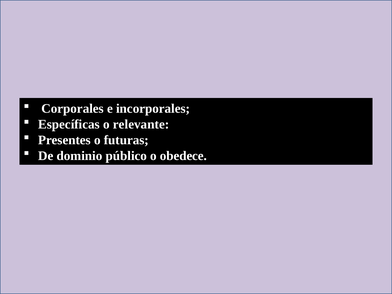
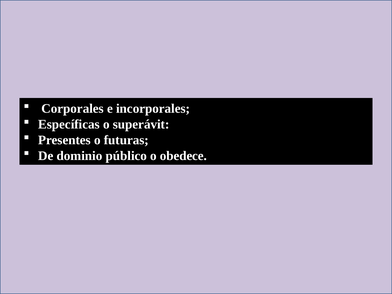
relevante: relevante -> superávit (141, 124)
